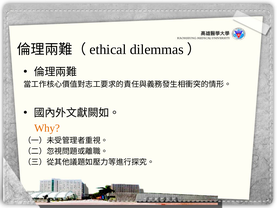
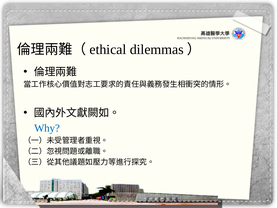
Why colour: orange -> blue (47, 128)
